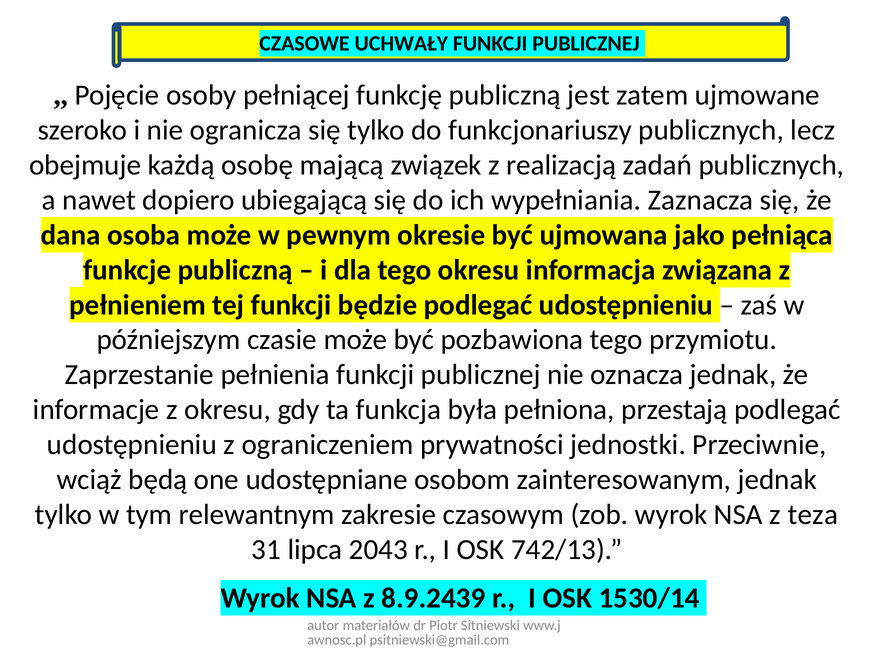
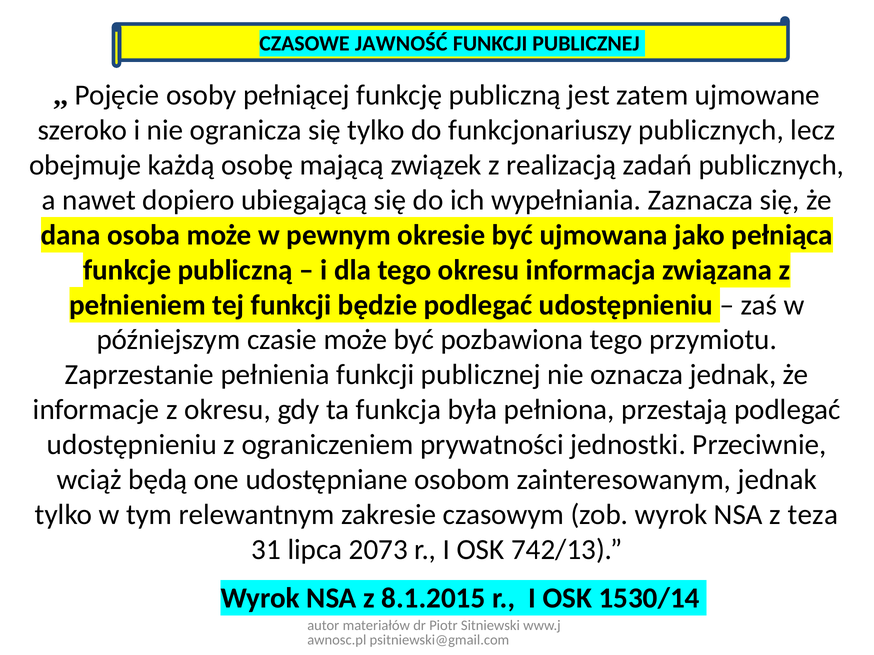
UCHWAŁY: UCHWAŁY -> JAWNOŚĆ (401, 44)
2043: 2043 -> 2073 (378, 550)
8.9.2439: 8.9.2439 -> 8.1.2015 (433, 599)
